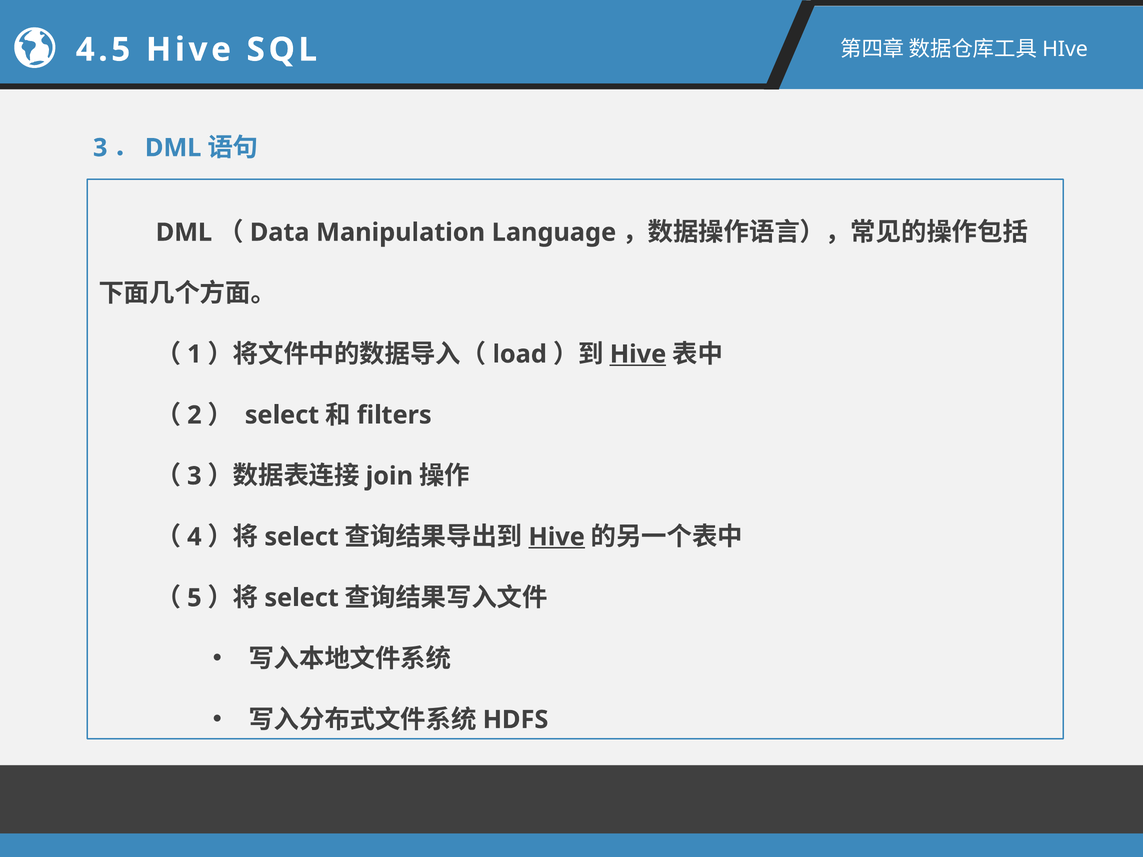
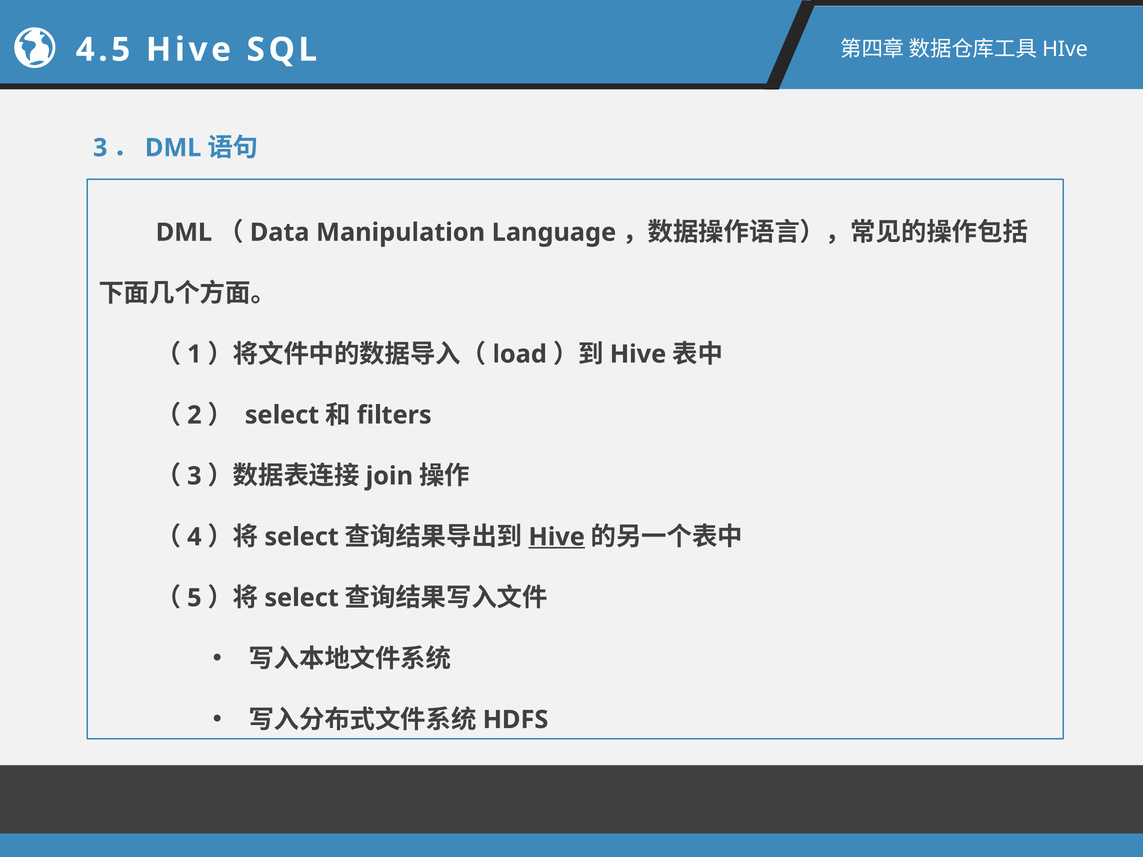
Hive underline: present -> none (638, 354)
